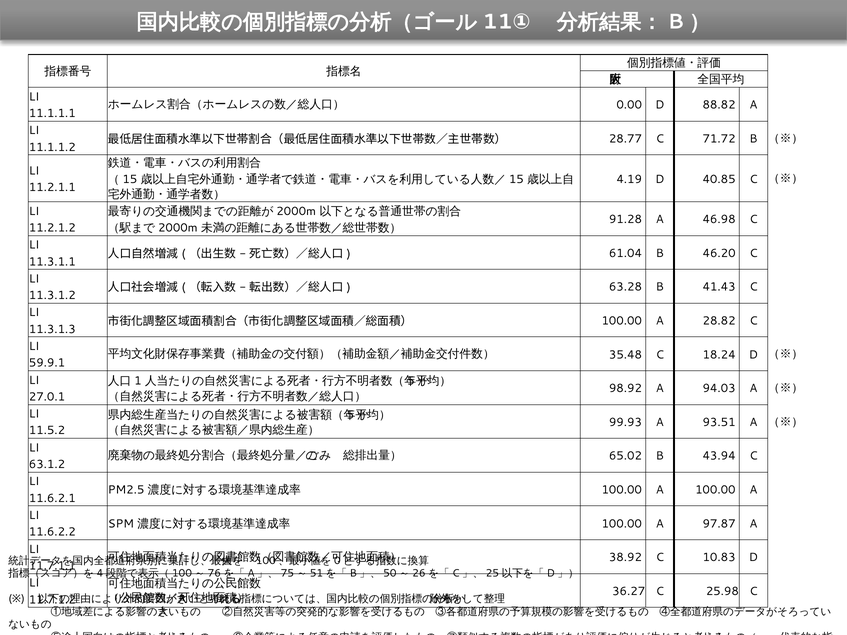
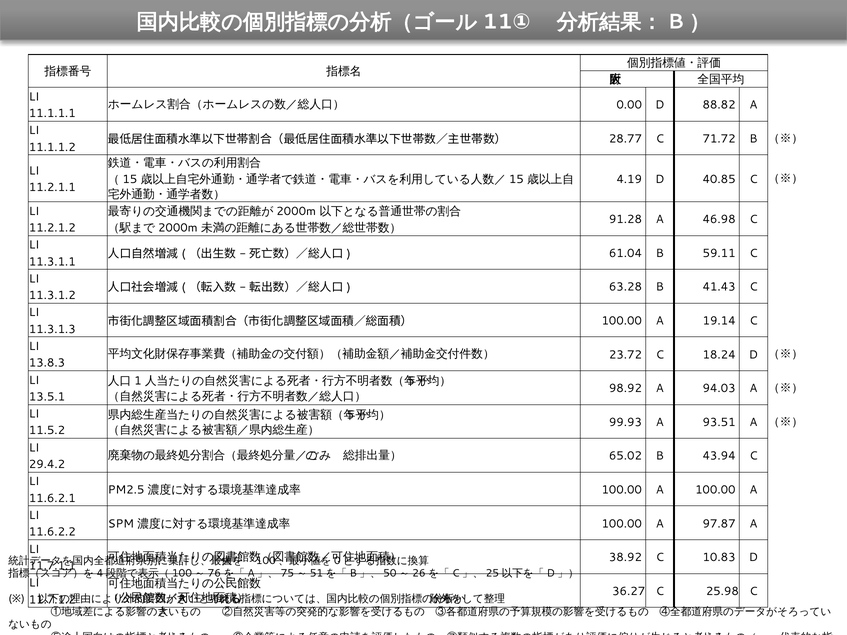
46.20: 46.20 -> 59.11 (719, 253)
28.82: 28.82 -> 19.14 (719, 321)
35.48: 35.48 -> 23.72 (625, 355)
59.9.1: 59.9.1 -> 13.8.3 (47, 363)
27.0.1: 27.0.1 -> 13.5.1 (47, 397)
63.1.2: 63.1.2 -> 29.4.2 (47, 465)
